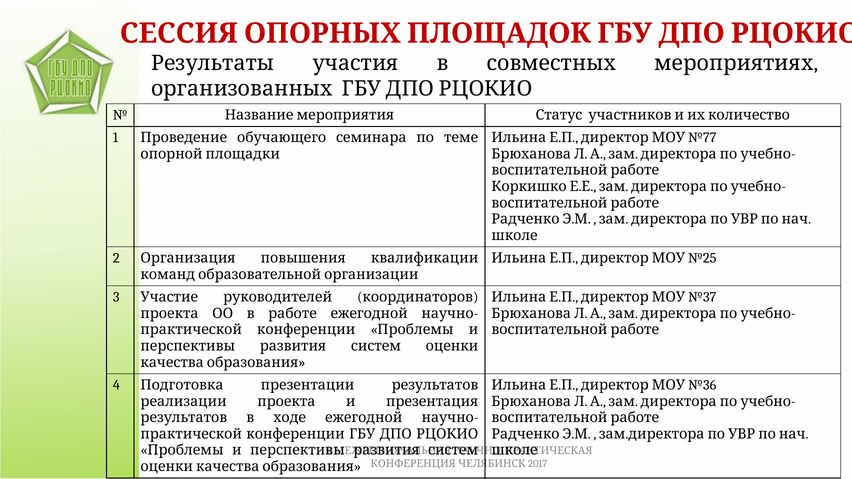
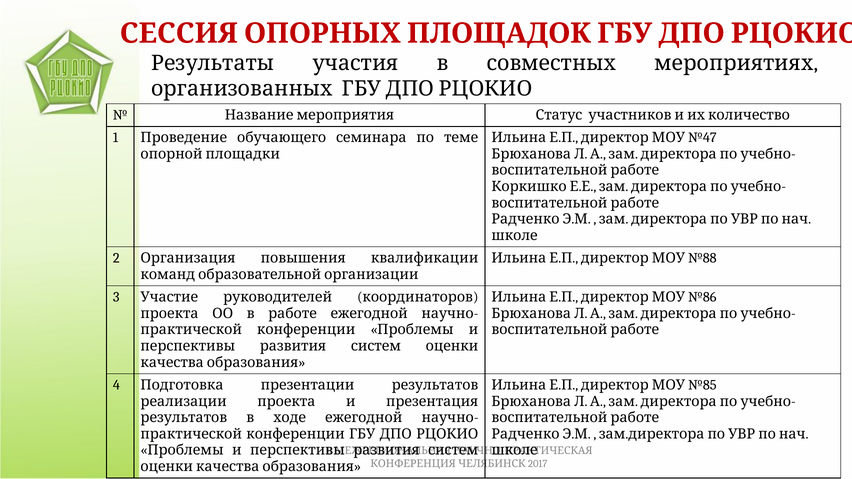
№77: №77 -> №47 (702, 138)
№25: №25 -> №88 (702, 258)
№37: №37 -> №86 (702, 297)
№36: №36 -> №85 (702, 385)
